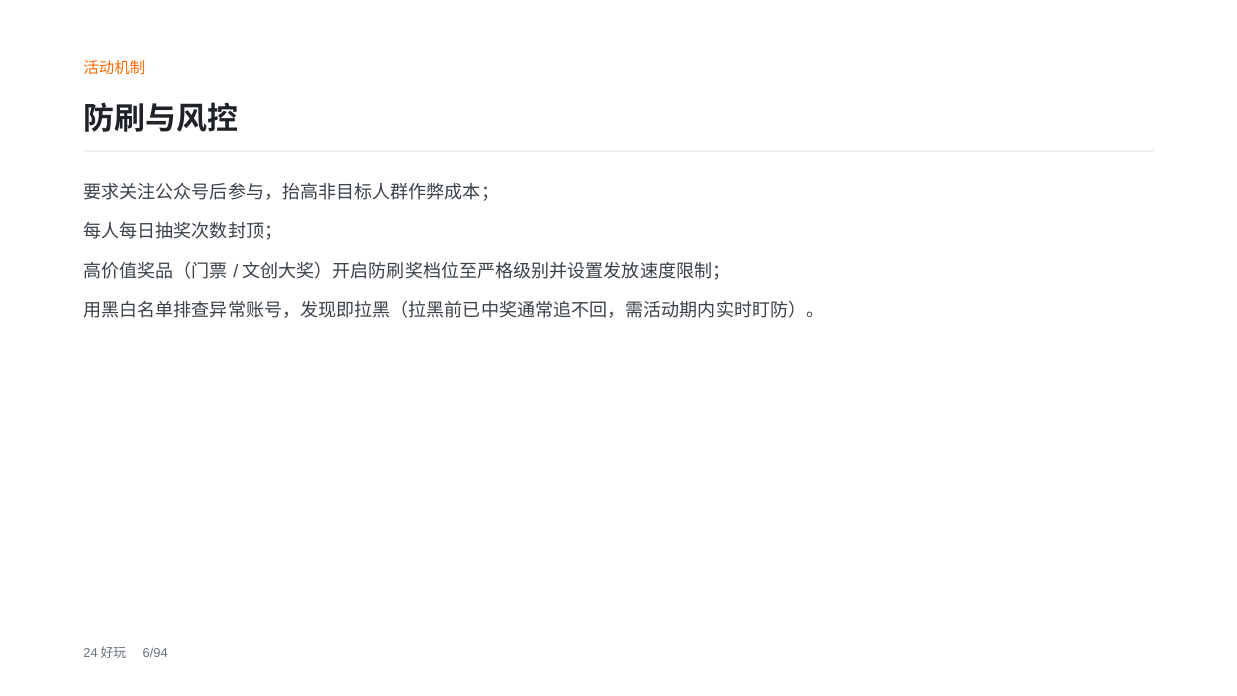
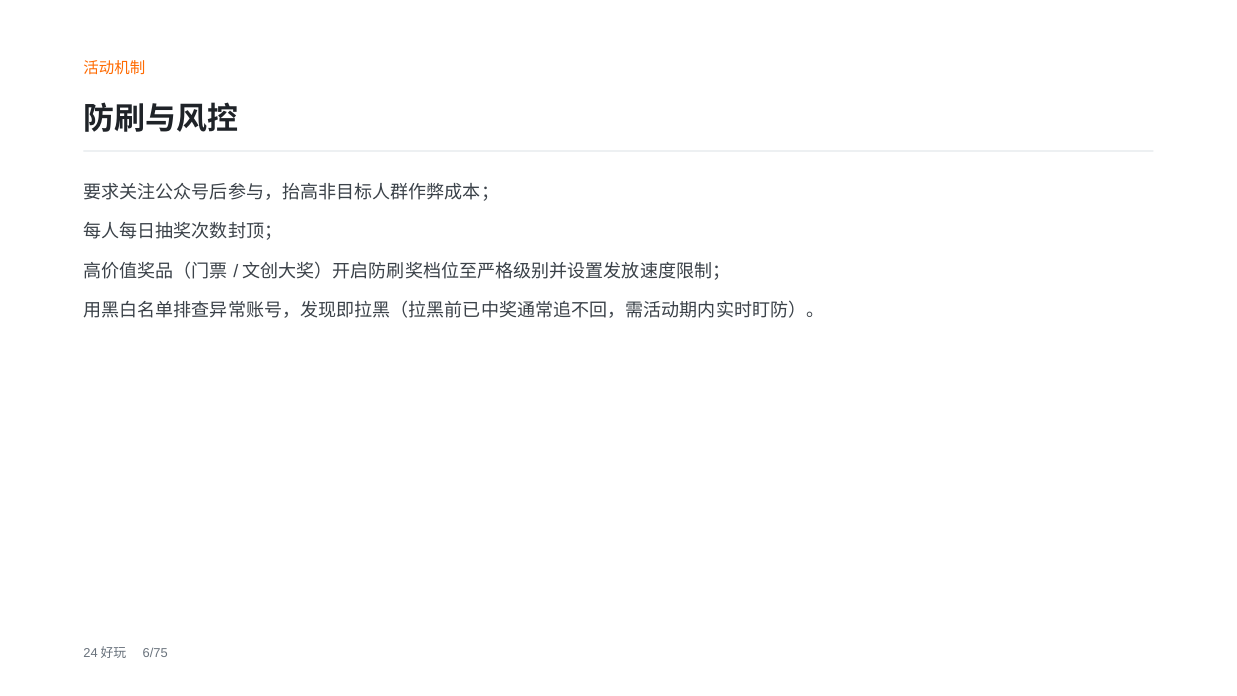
6/94: 6/94 -> 6/75 (155, 653)
